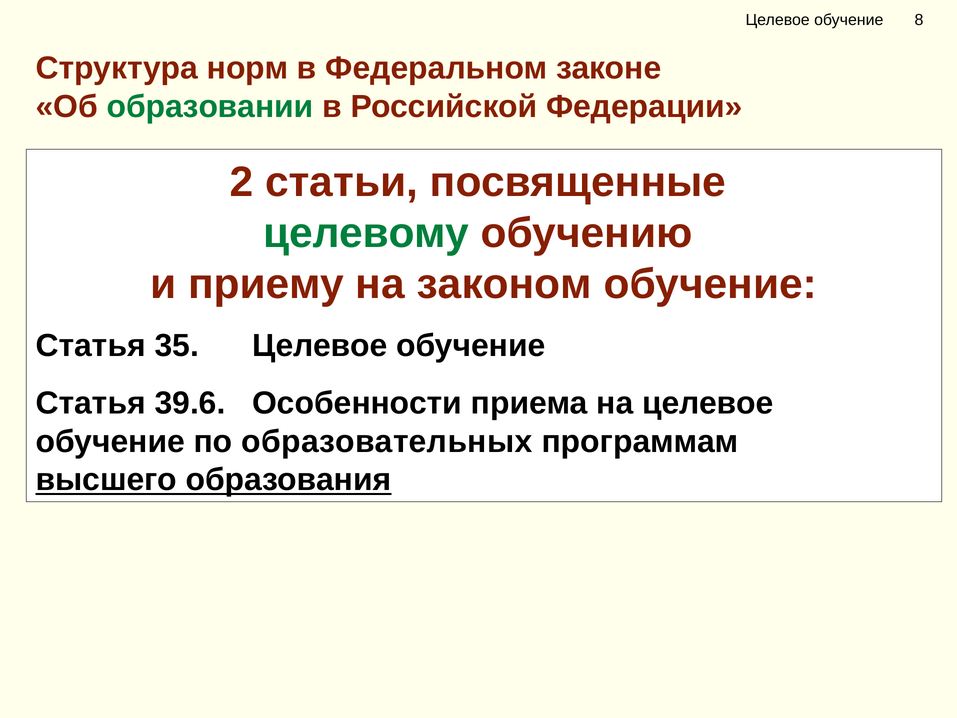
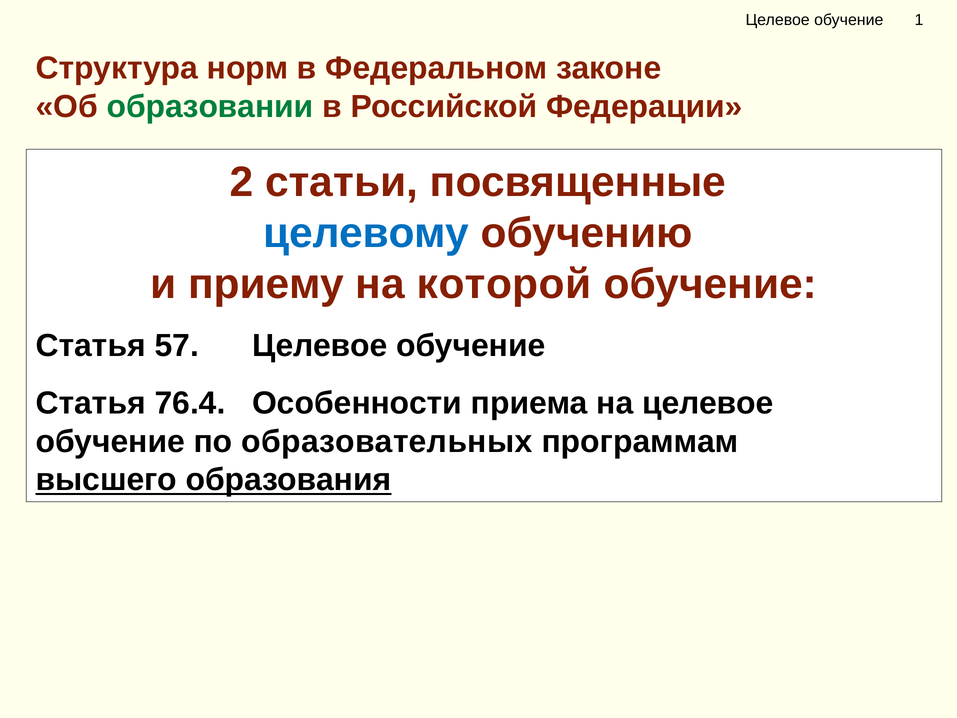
8: 8 -> 1 (919, 20)
целевому colour: green -> blue (366, 233)
законом: законом -> которой (504, 284)
35: 35 -> 57 (177, 346)
39.6: 39.6 -> 76.4 (190, 403)
